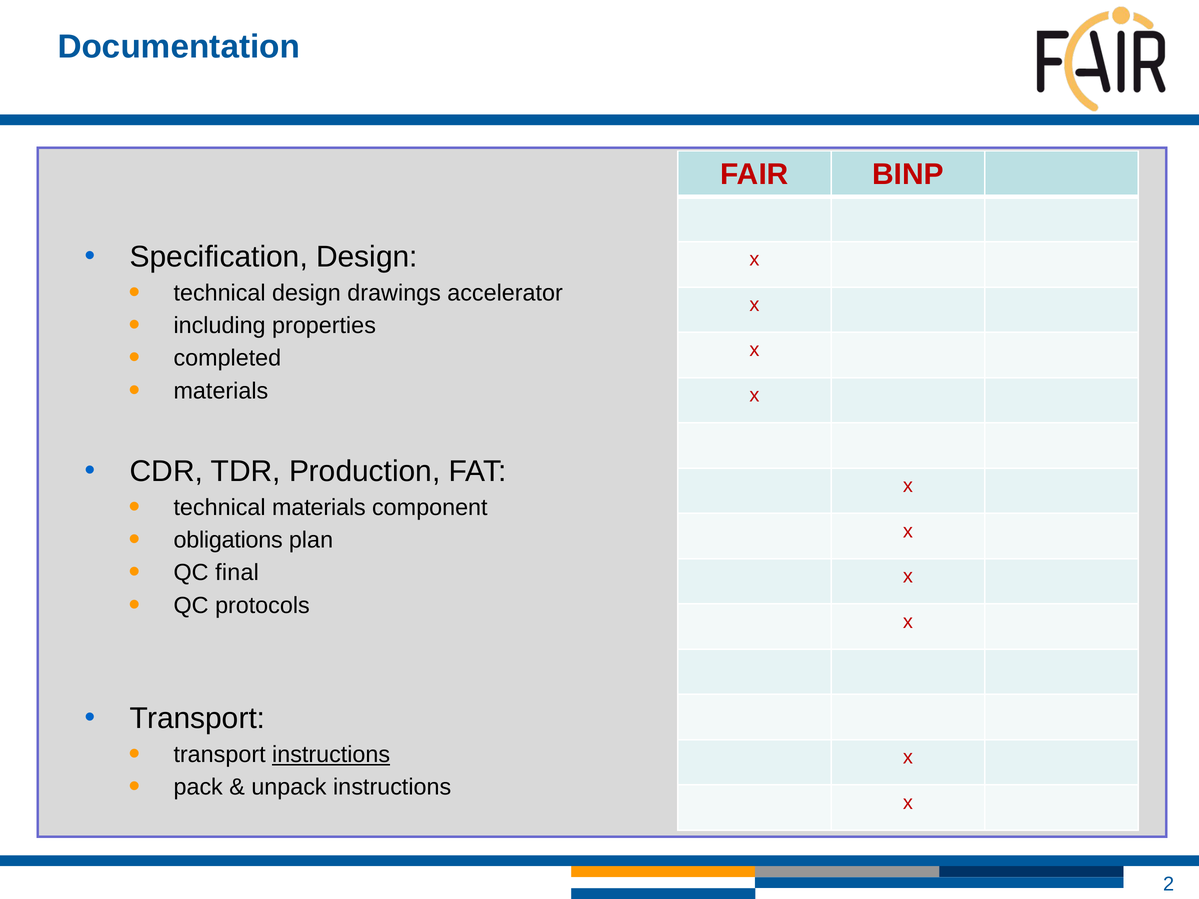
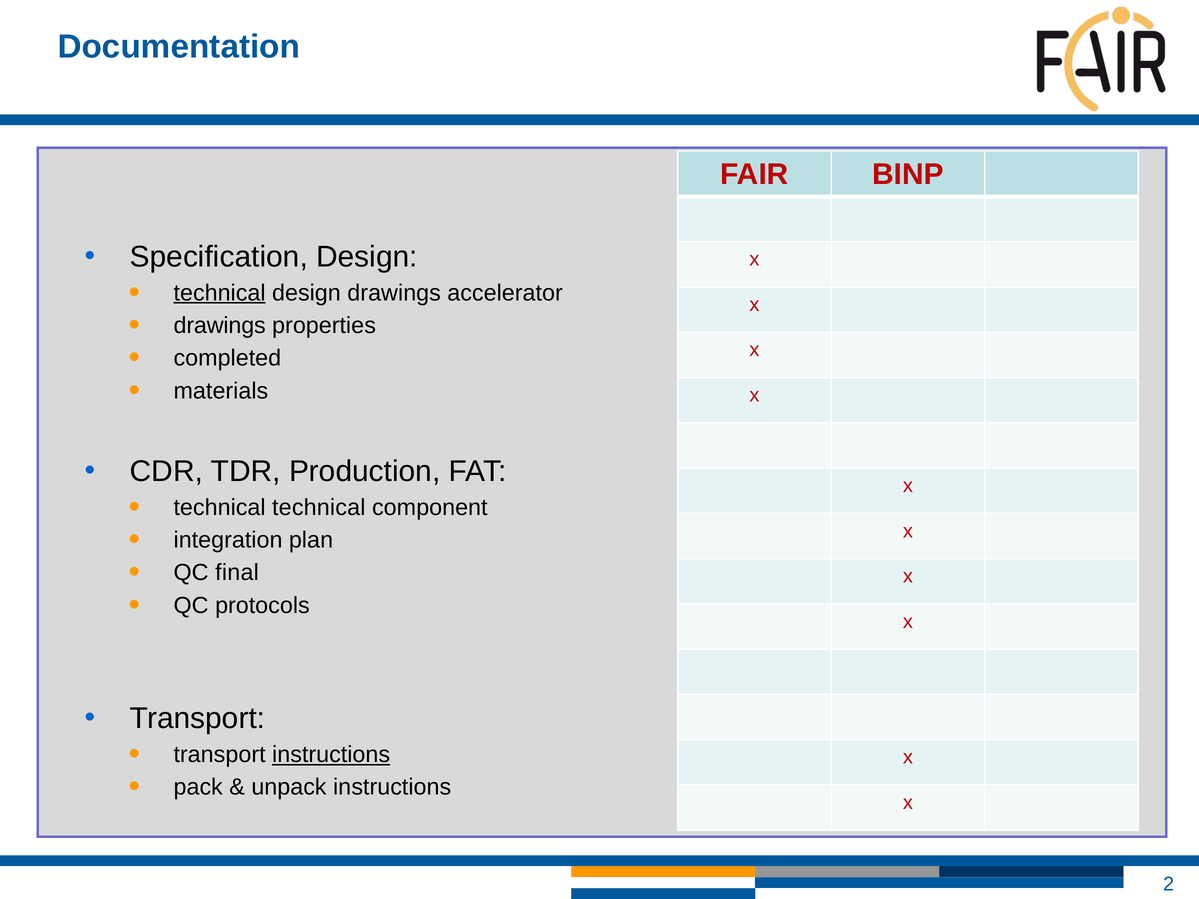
technical underline: none -> present (220, 293)
including: including -> drawings (220, 326)
technical materials: materials -> technical (319, 508)
obligations: obligations -> integration (228, 540)
